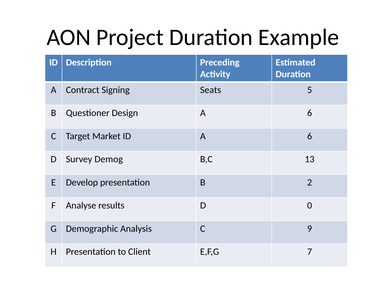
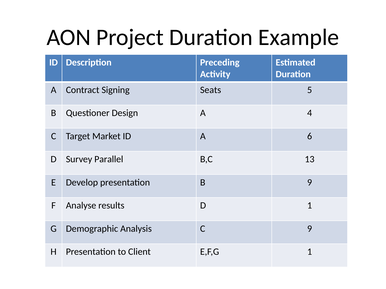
Design A 6: 6 -> 4 (310, 113)
Demog: Demog -> Parallel (109, 160)
B 2: 2 -> 9 (310, 183)
D 0: 0 -> 1 (310, 206)
E,F,G 7: 7 -> 1 (310, 252)
